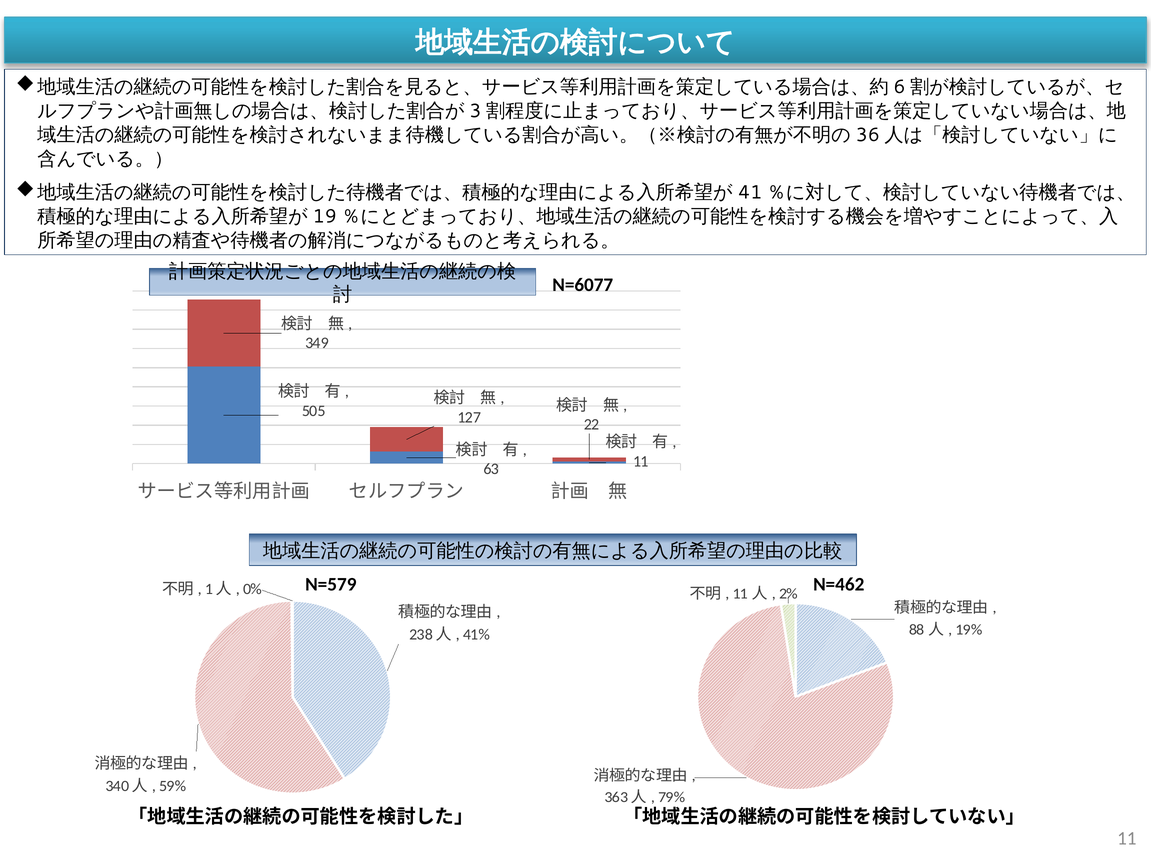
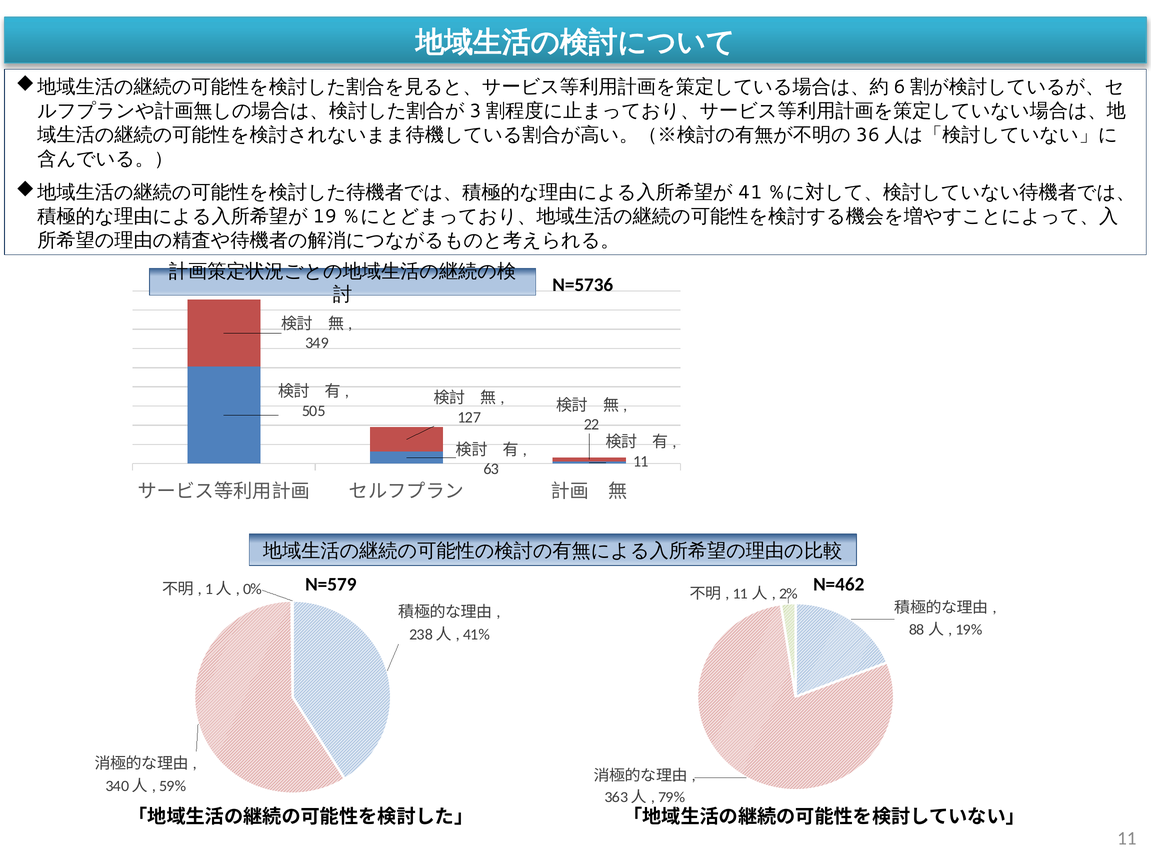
N=6077: N=6077 -> N=5736 (583, 285)
